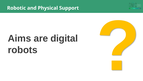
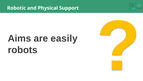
digital: digital -> easily (64, 38)
